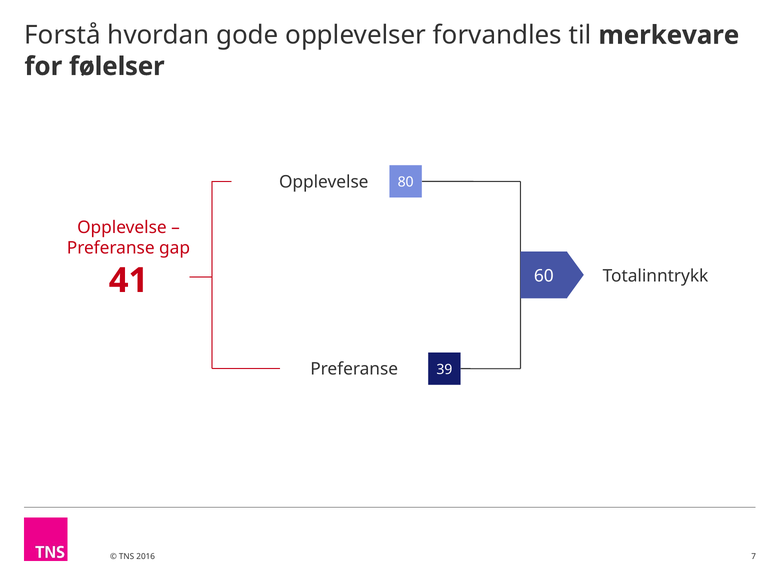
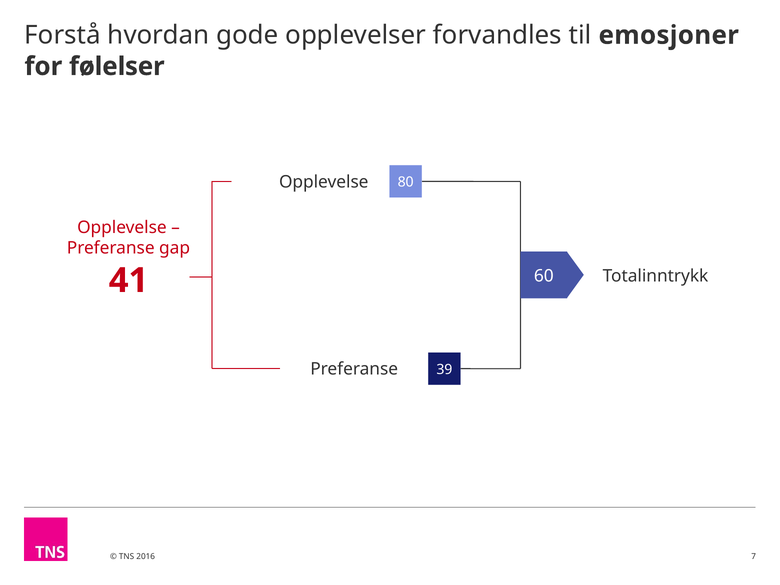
merkevare: merkevare -> emosjoner (669, 35)
